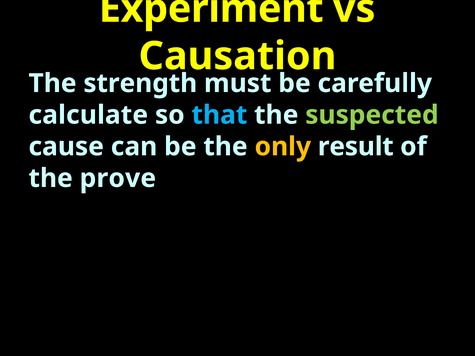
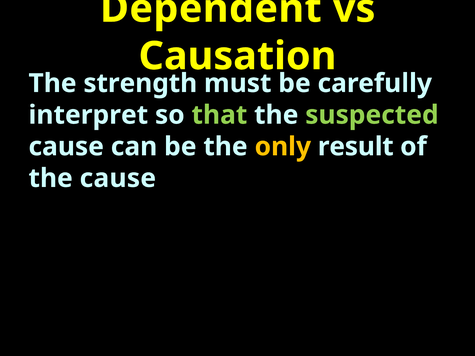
Experiment: Experiment -> Dependent (211, 9)
calculate: calculate -> interpret (88, 115)
that colour: light blue -> light green (219, 115)
the prove: prove -> cause (118, 178)
